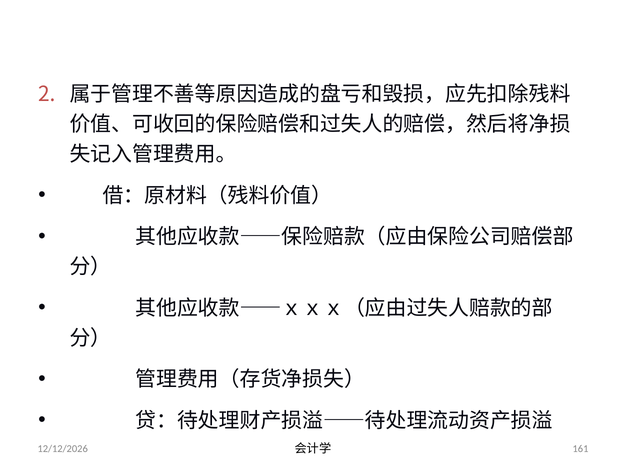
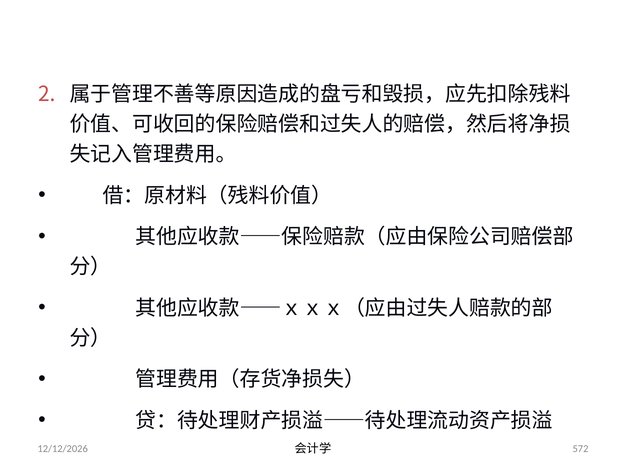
161: 161 -> 572 (580, 448)
